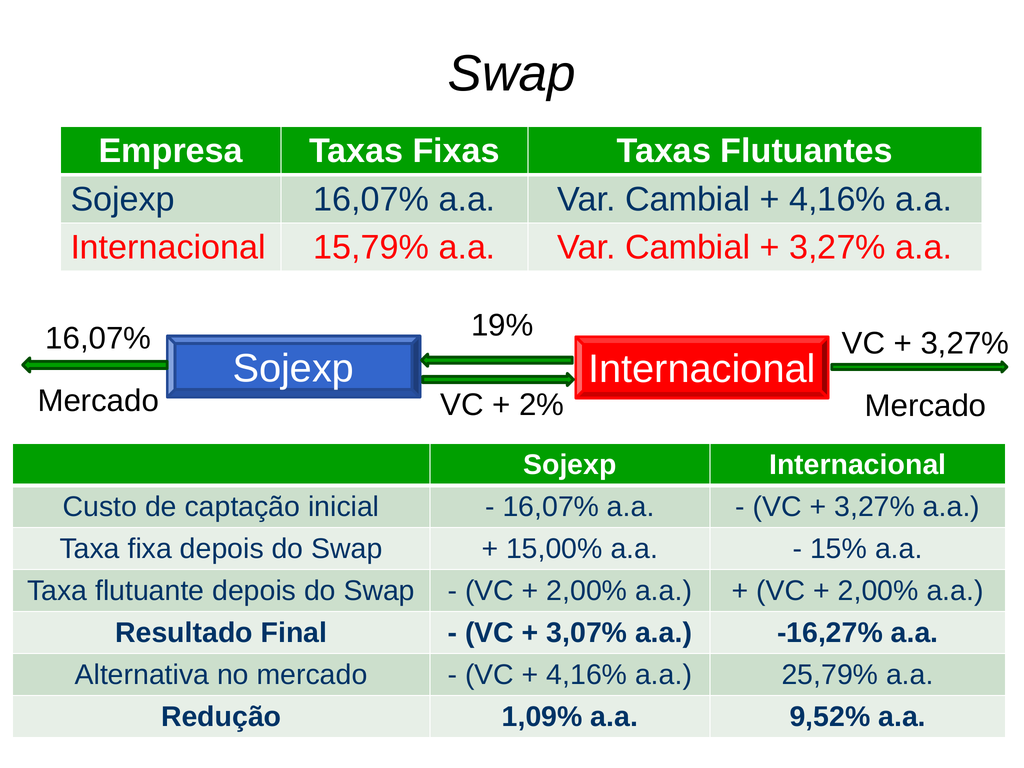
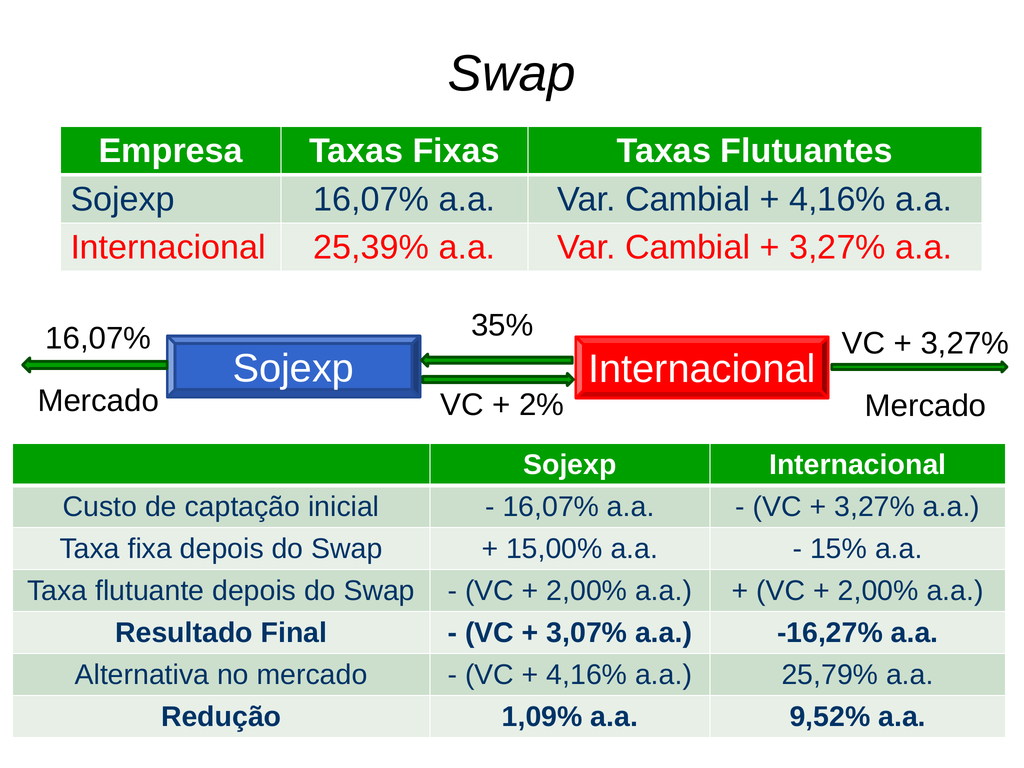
15,79%: 15,79% -> 25,39% (371, 248)
19%: 19% -> 35% (502, 325)
